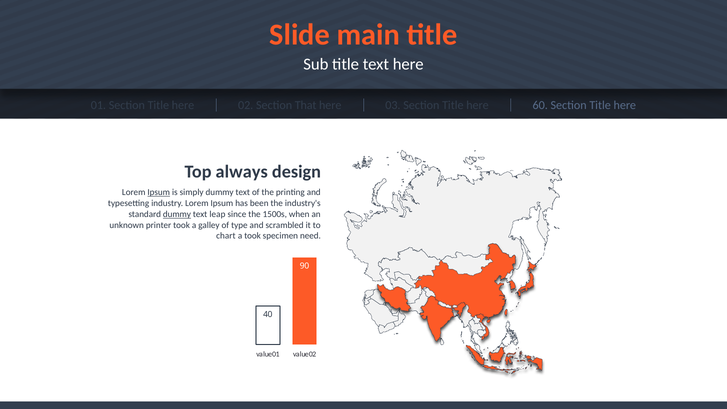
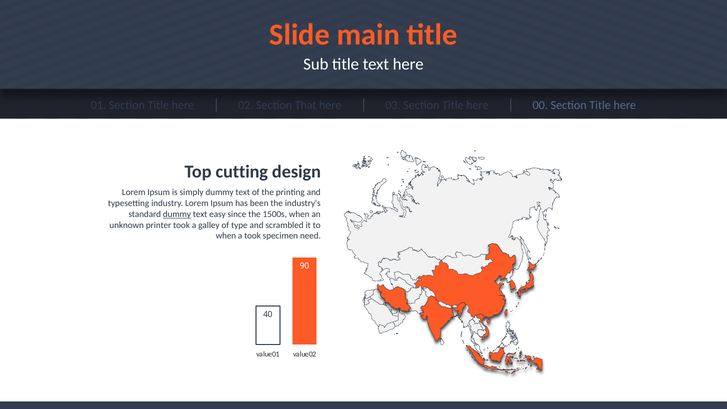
60: 60 -> 00 (540, 105)
always: always -> cutting (242, 172)
Ipsum underline: present -> none (159, 192)
leap: leap -> easy (217, 214)
chart: chart -> when (226, 236)
